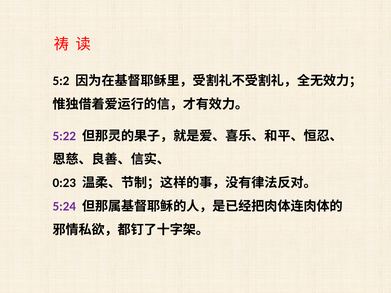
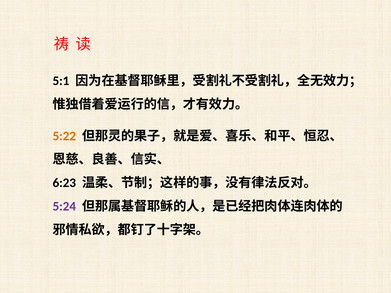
5:2: 5:2 -> 5:1 (61, 81)
5:22 colour: purple -> orange (64, 136)
0:23: 0:23 -> 6:23 (64, 183)
